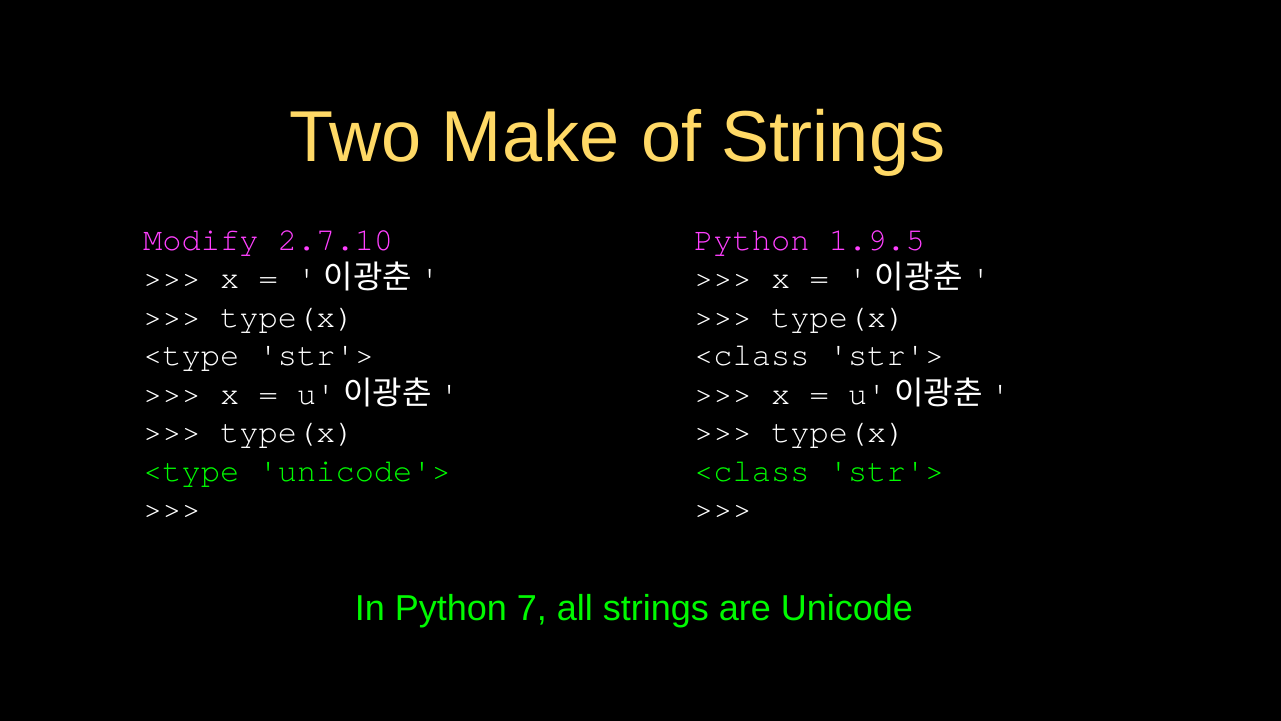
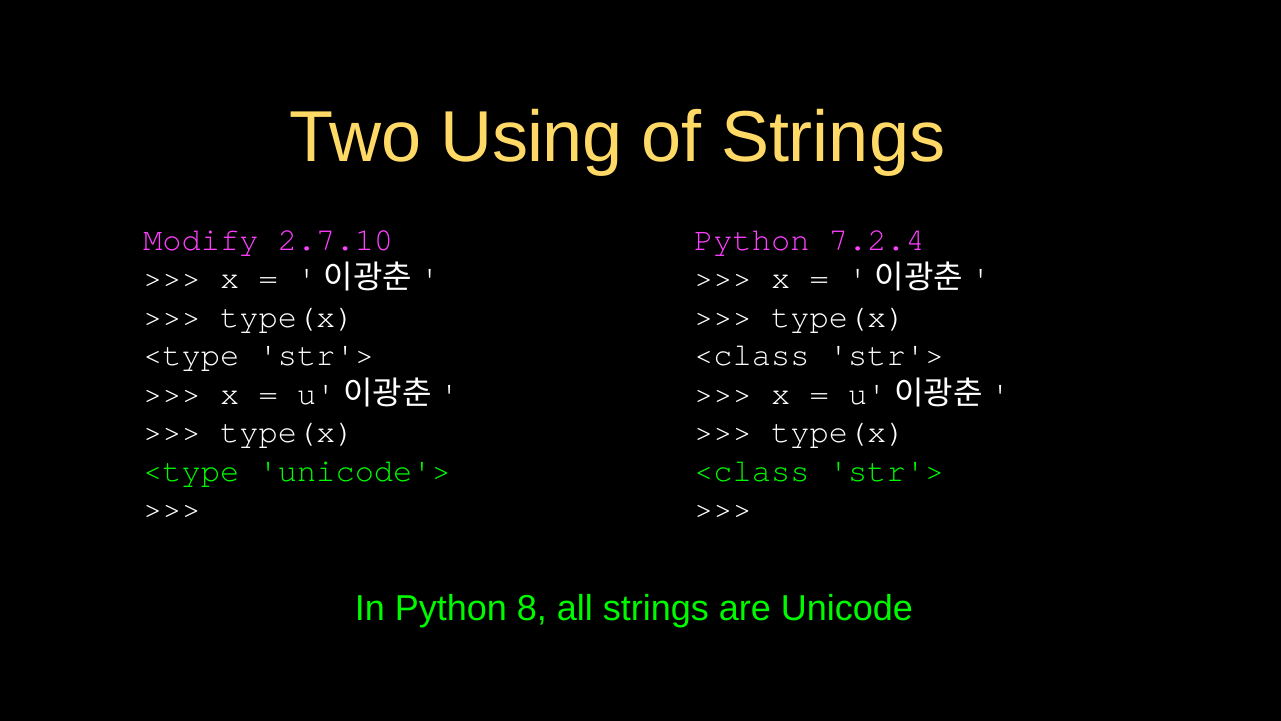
Make: Make -> Using (532, 138)
1.9.5: 1.9.5 -> 7.2.4 (877, 240)
7: 7 -> 8 (532, 608)
